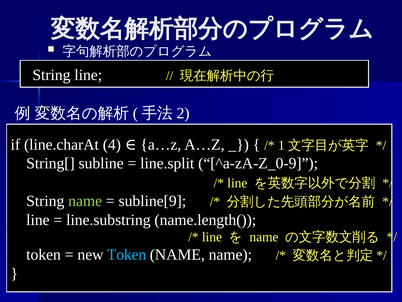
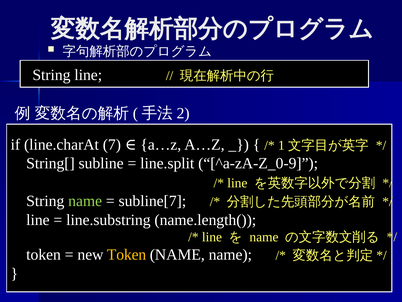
4: 4 -> 7 (112, 144)
subline[9: subline[9 -> subline[7 (152, 201)
Token colour: light blue -> yellow (127, 254)
